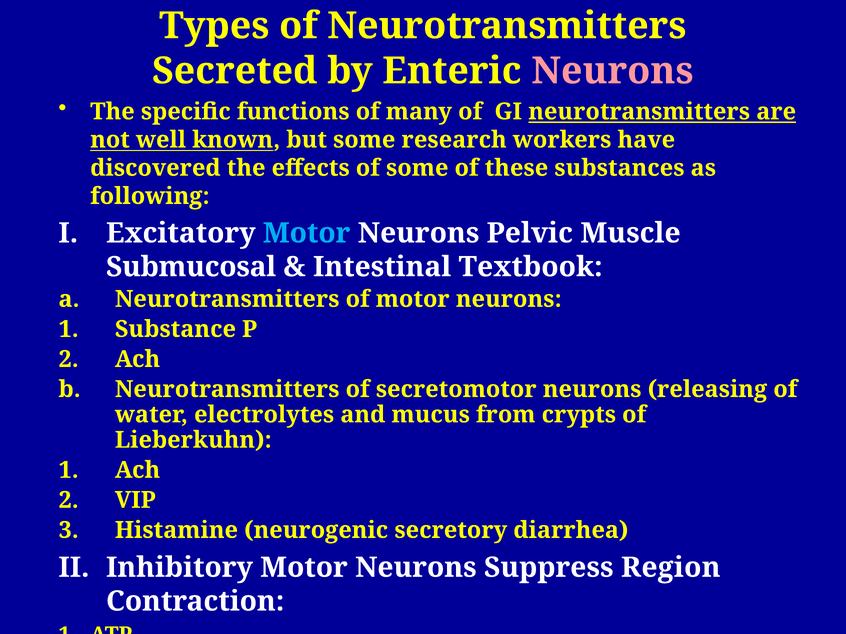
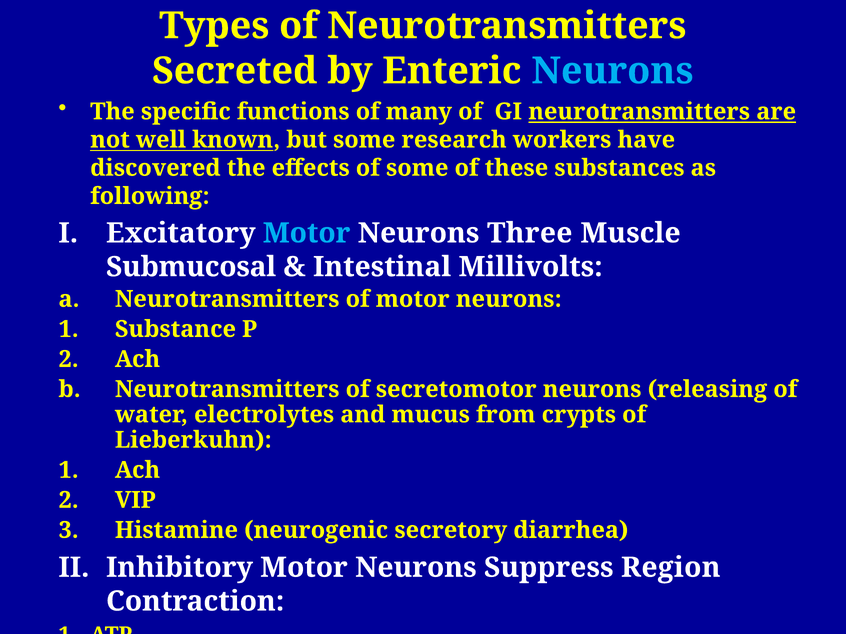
Neurons colour: pink -> light blue (612, 71)
Pelvic: Pelvic -> Three (530, 233)
Textbook: Textbook -> Millivolts (531, 267)
